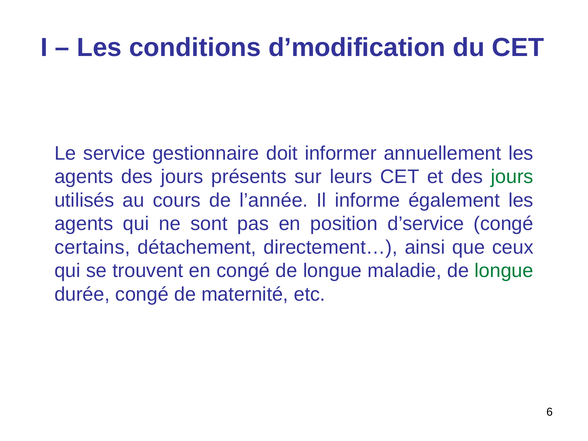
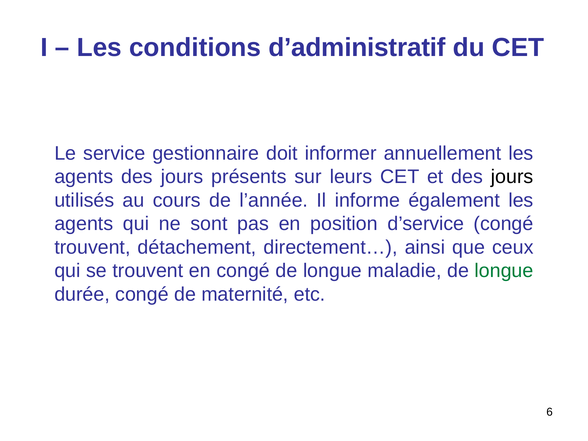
d’modification: d’modification -> d’administratif (357, 48)
jours colour: green -> black (512, 177)
certains: certains -> trouvent (92, 247)
